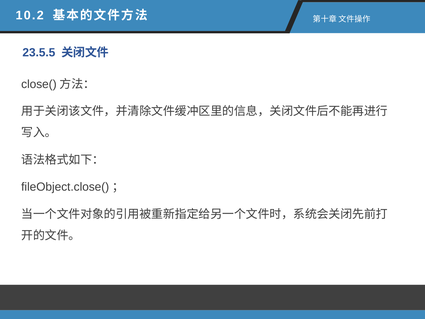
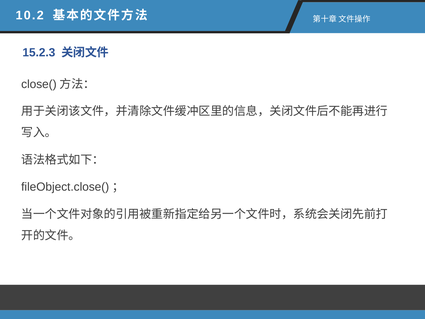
23.5.5: 23.5.5 -> 15.2.3 (39, 53)
